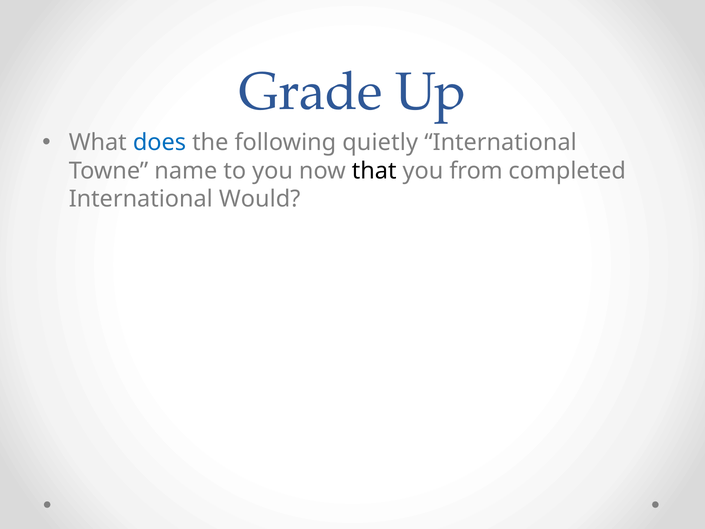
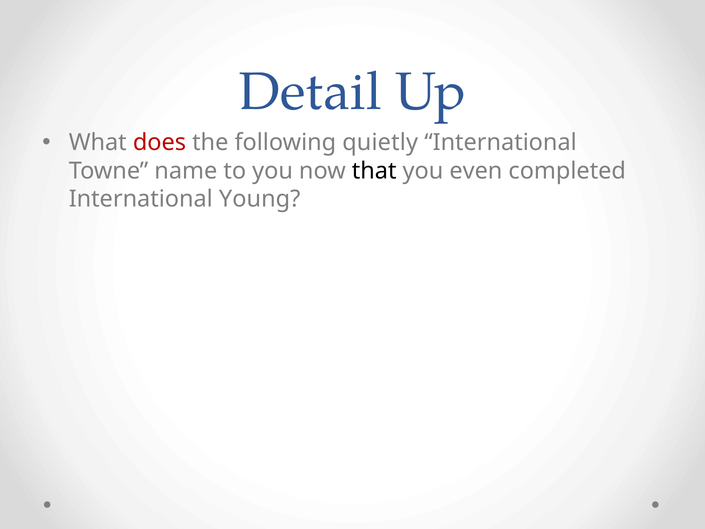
Grade: Grade -> Detail (310, 92)
does colour: blue -> red (159, 143)
from: from -> even (476, 171)
Would: Would -> Young (260, 199)
